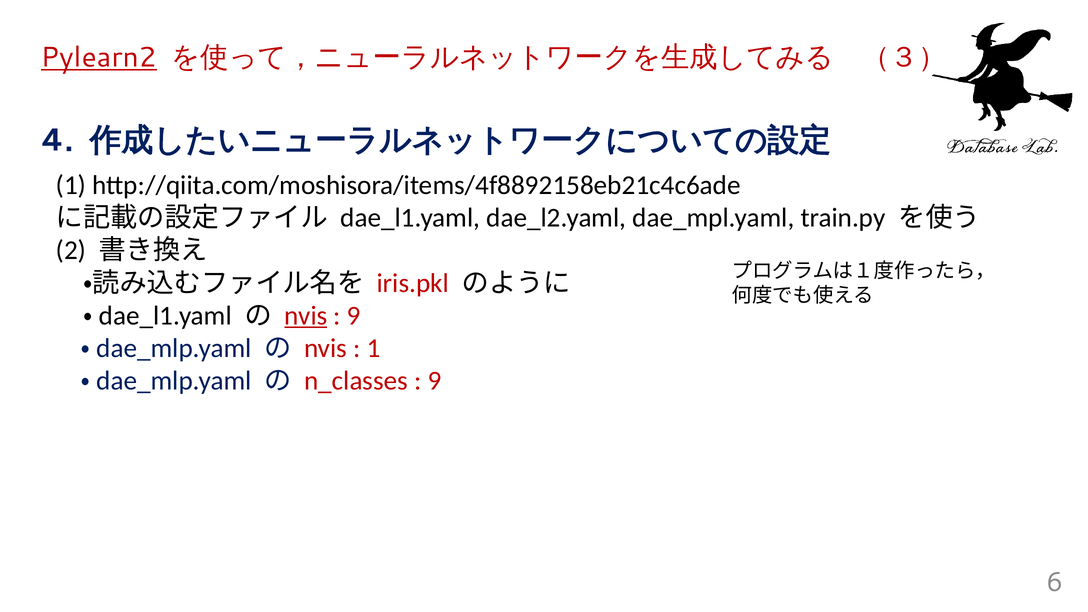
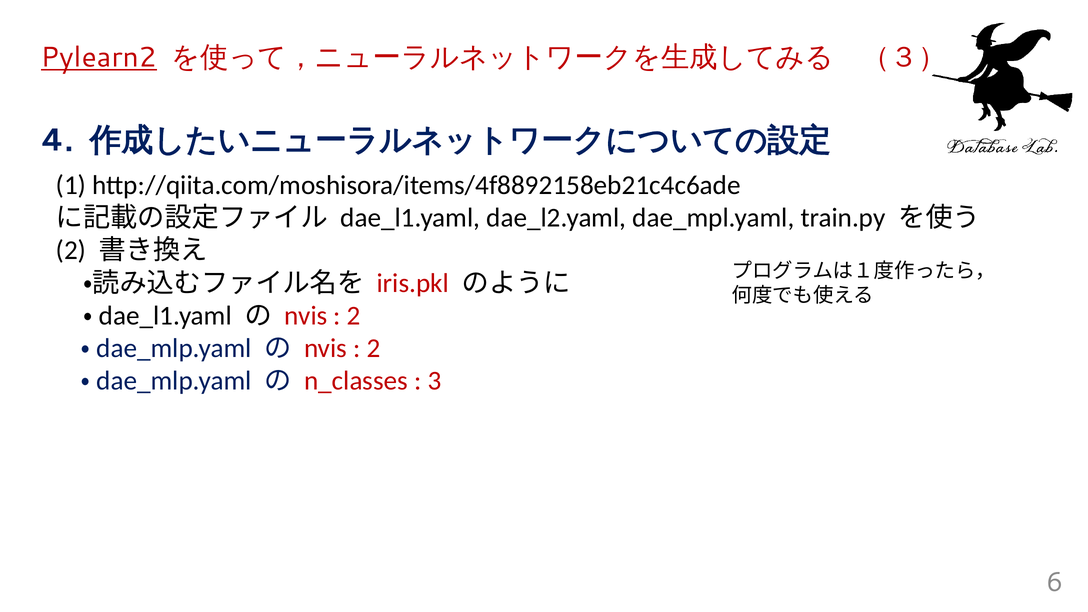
nvis underline: present -> none (306, 316)
9: 9 -> 2 (354, 316)
1: 1 -> 2 (373, 348)
9: 9 -> 3 (434, 381)
